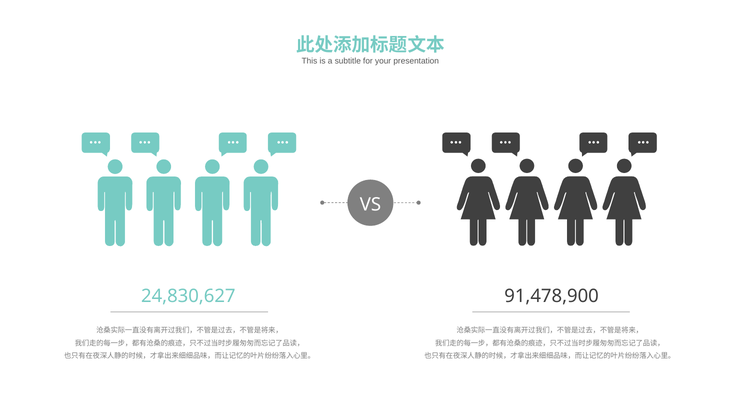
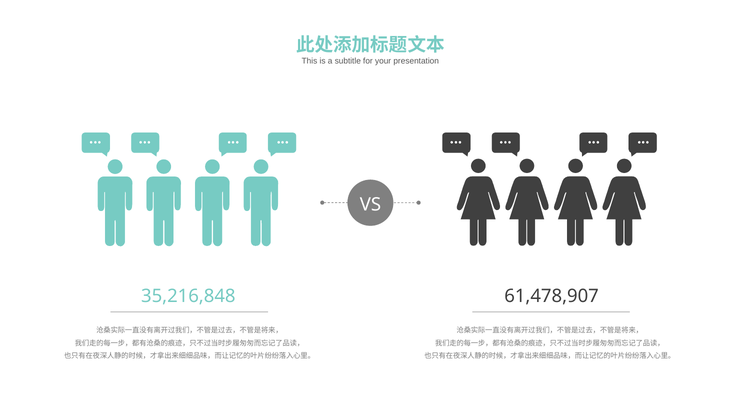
24,830,627: 24,830,627 -> 35,216,848 (188, 296)
91,478,900: 91,478,900 -> 61,478,907 (552, 296)
